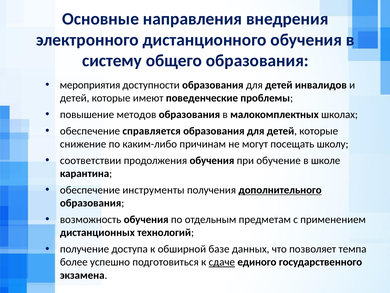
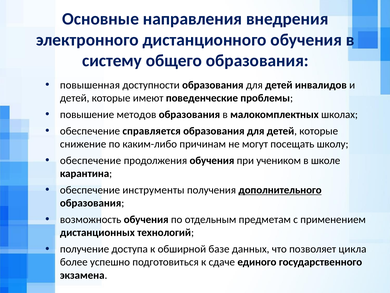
мероприятия: мероприятия -> повышенная (90, 85)
соответствии: соответствии -> обеспечение (91, 160)
обучение: обучение -> учеником (279, 160)
темпа: темпа -> цикла (352, 249)
сдаче underline: present -> none (222, 262)
